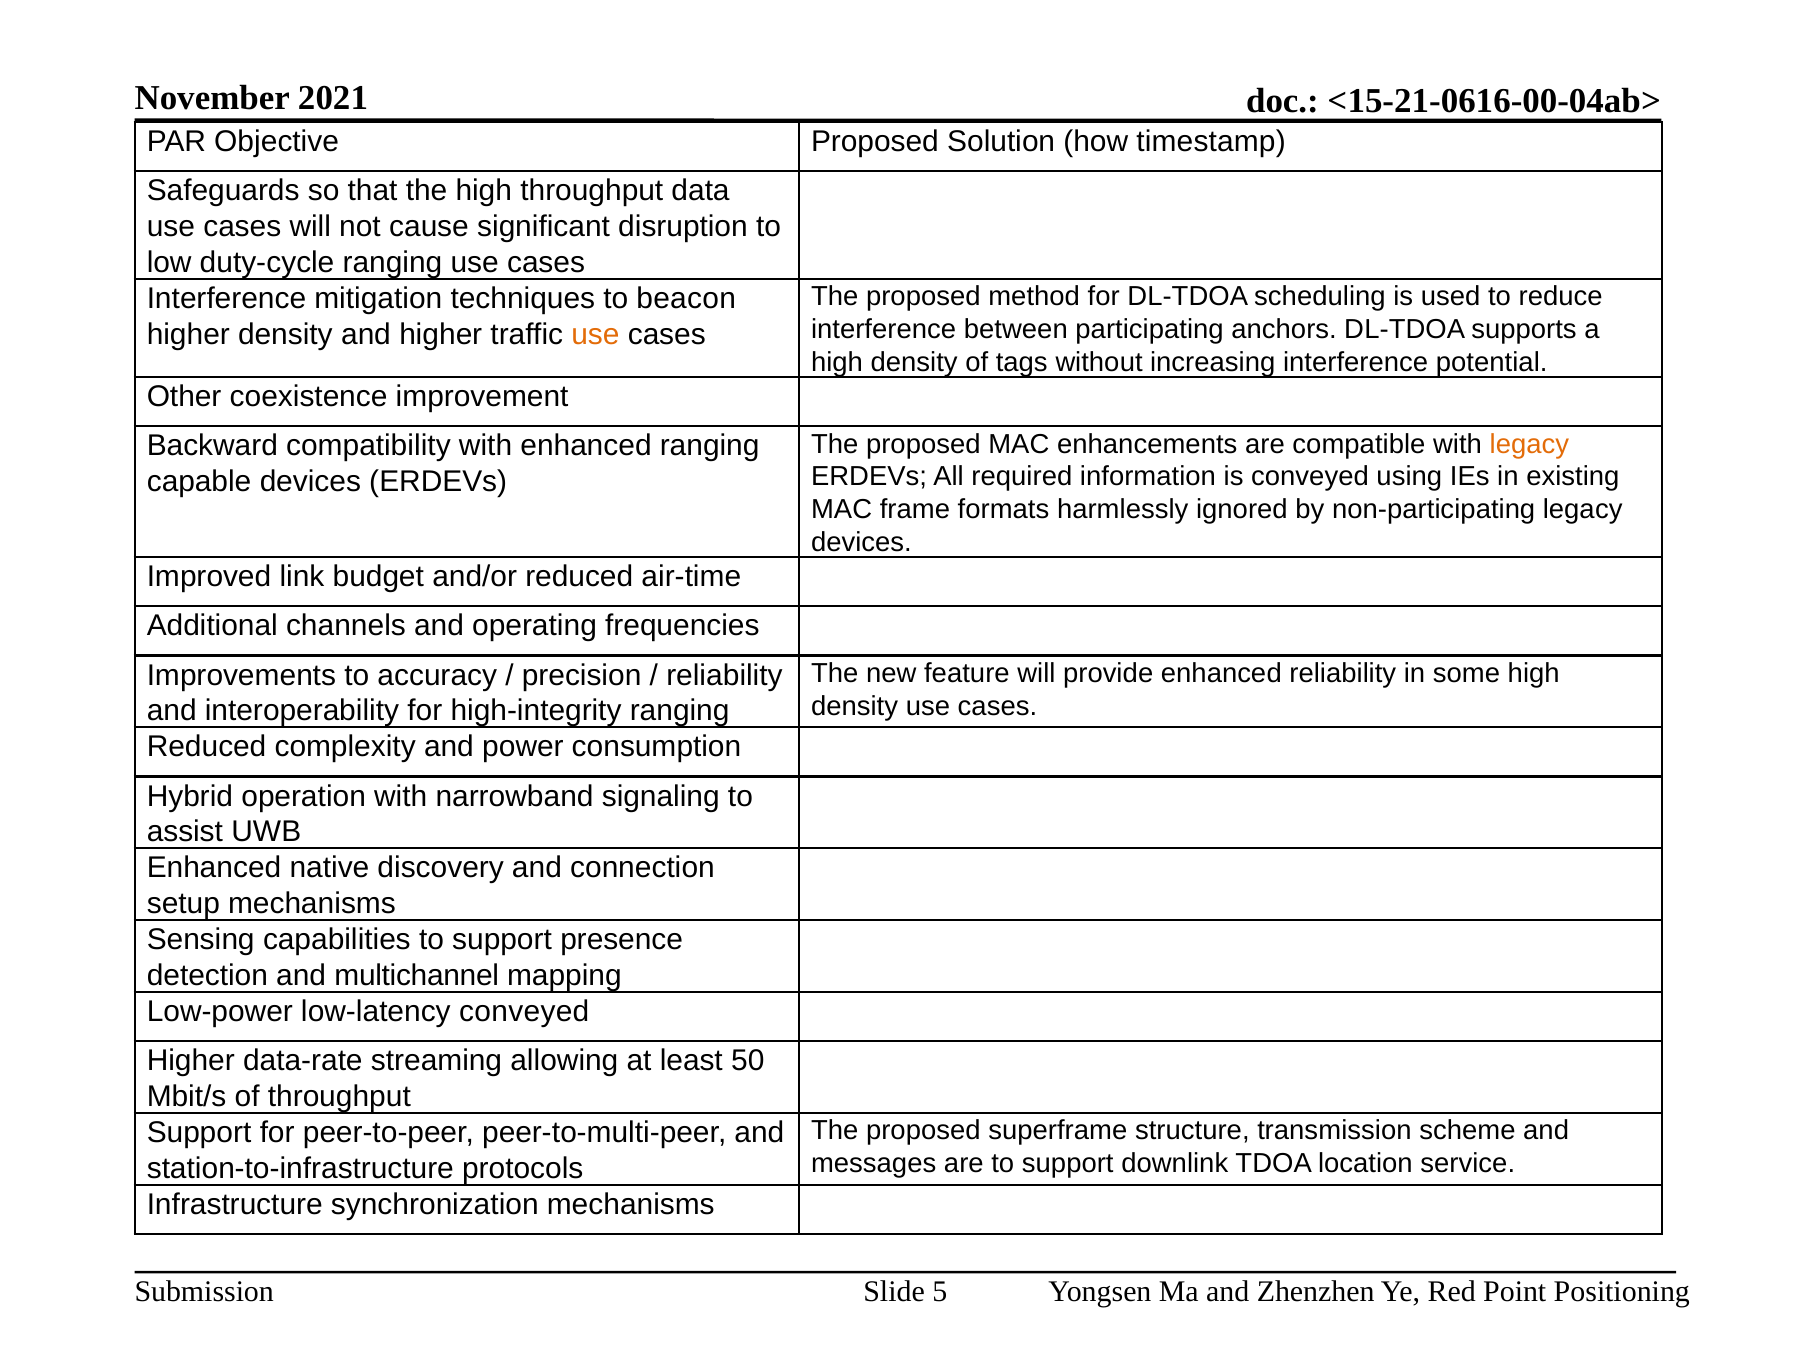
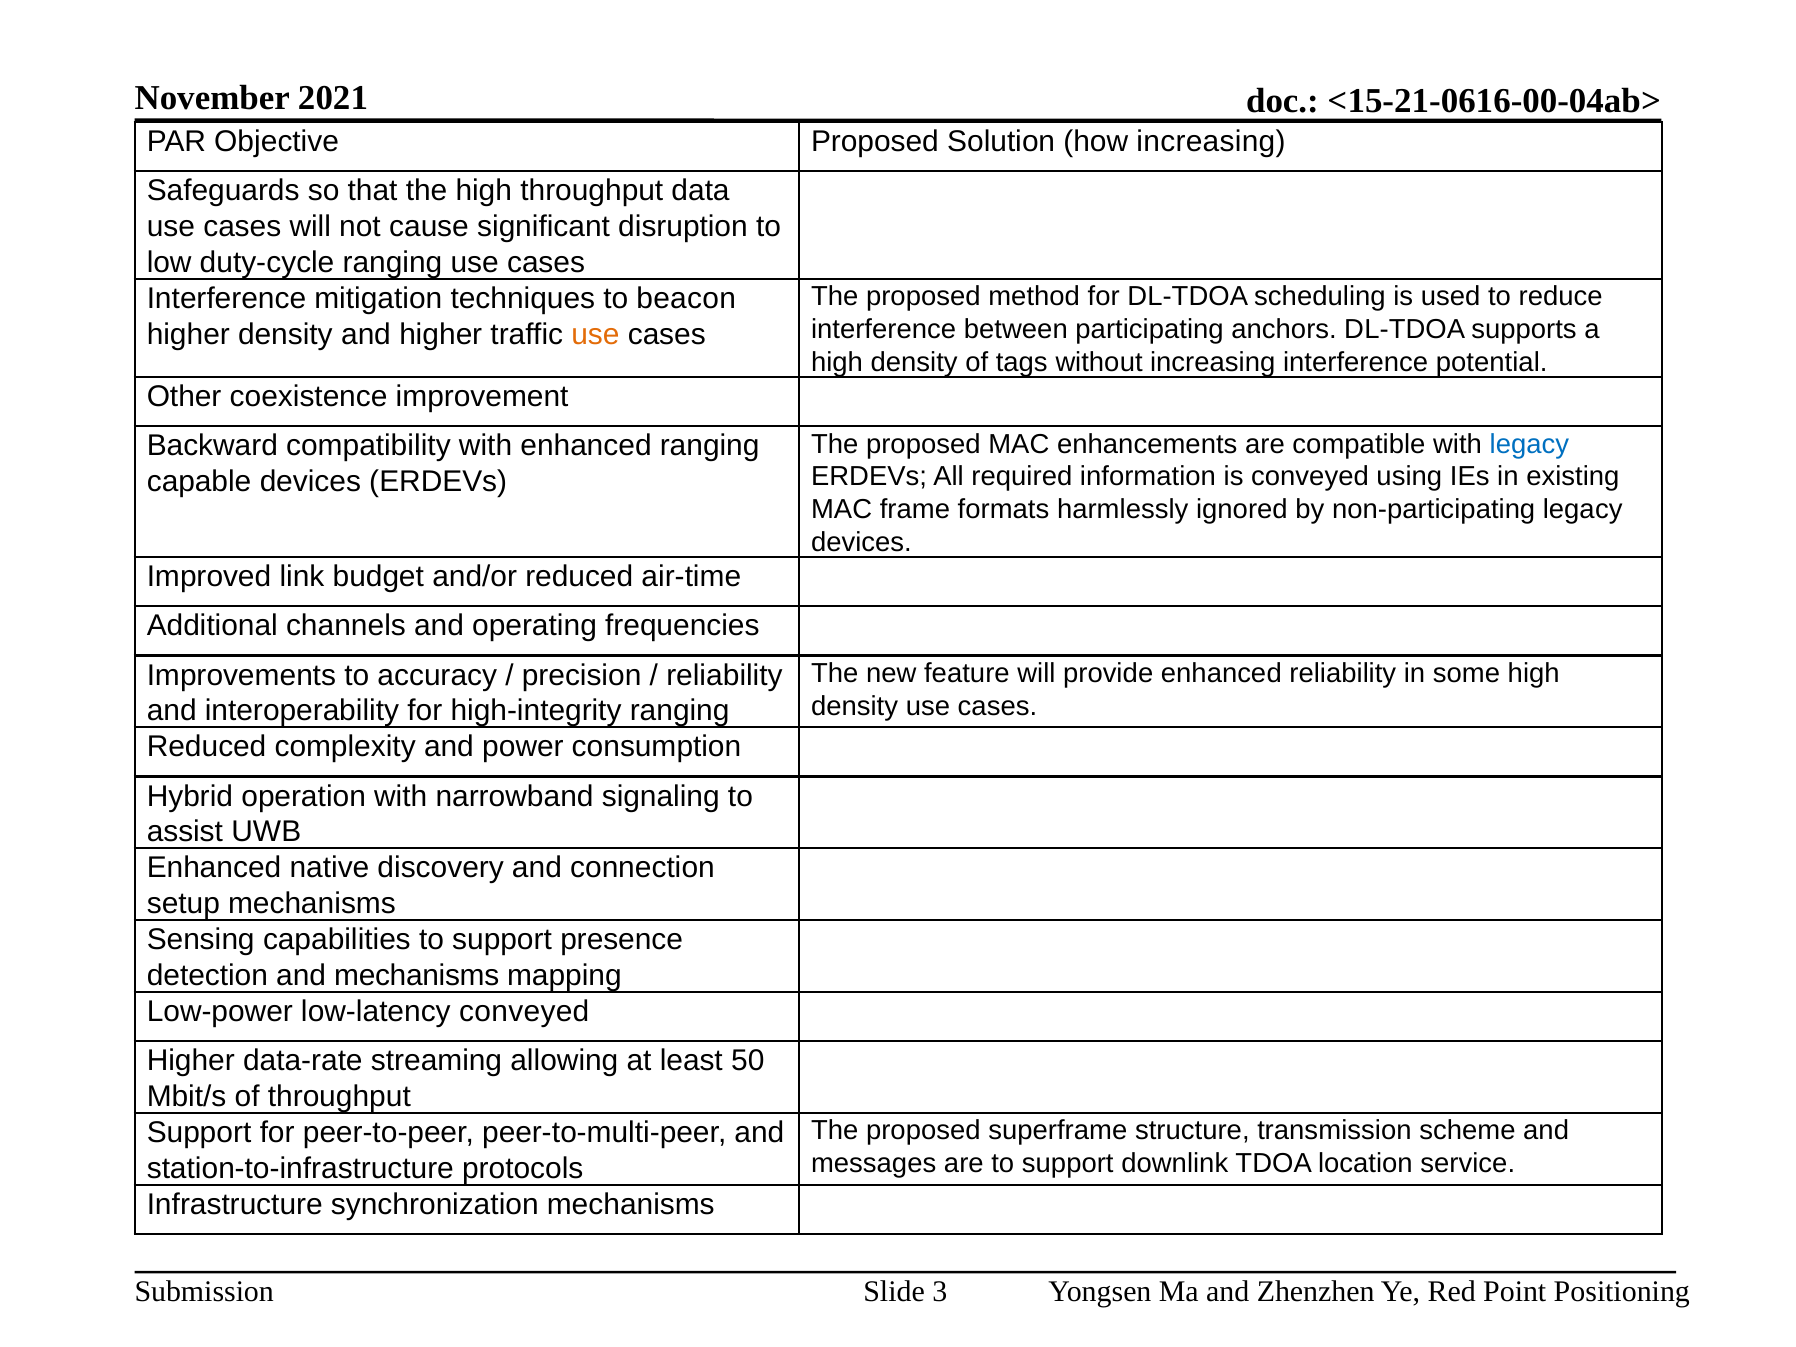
how timestamp: timestamp -> increasing (1211, 142)
legacy colour: orange -> blue (1529, 444)
and multichannel: multichannel -> mechanisms (417, 976)
5: 5 -> 3 (940, 1292)
